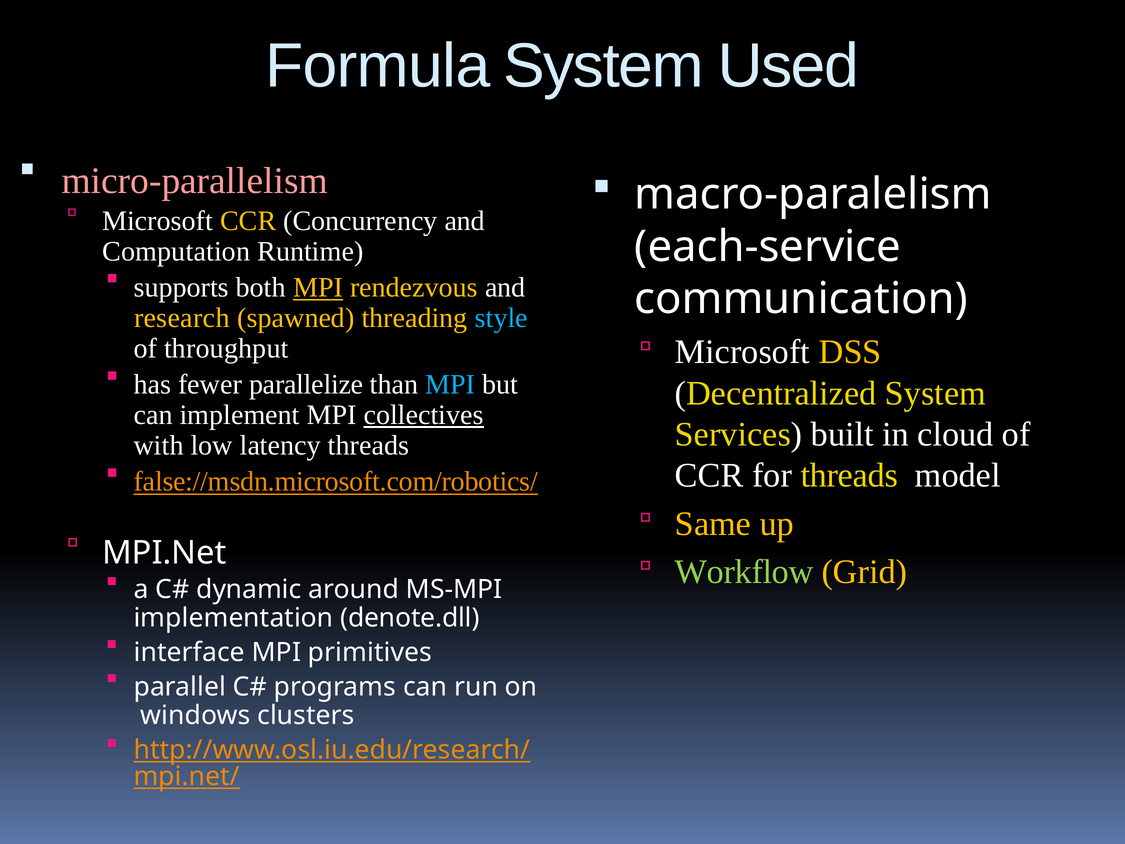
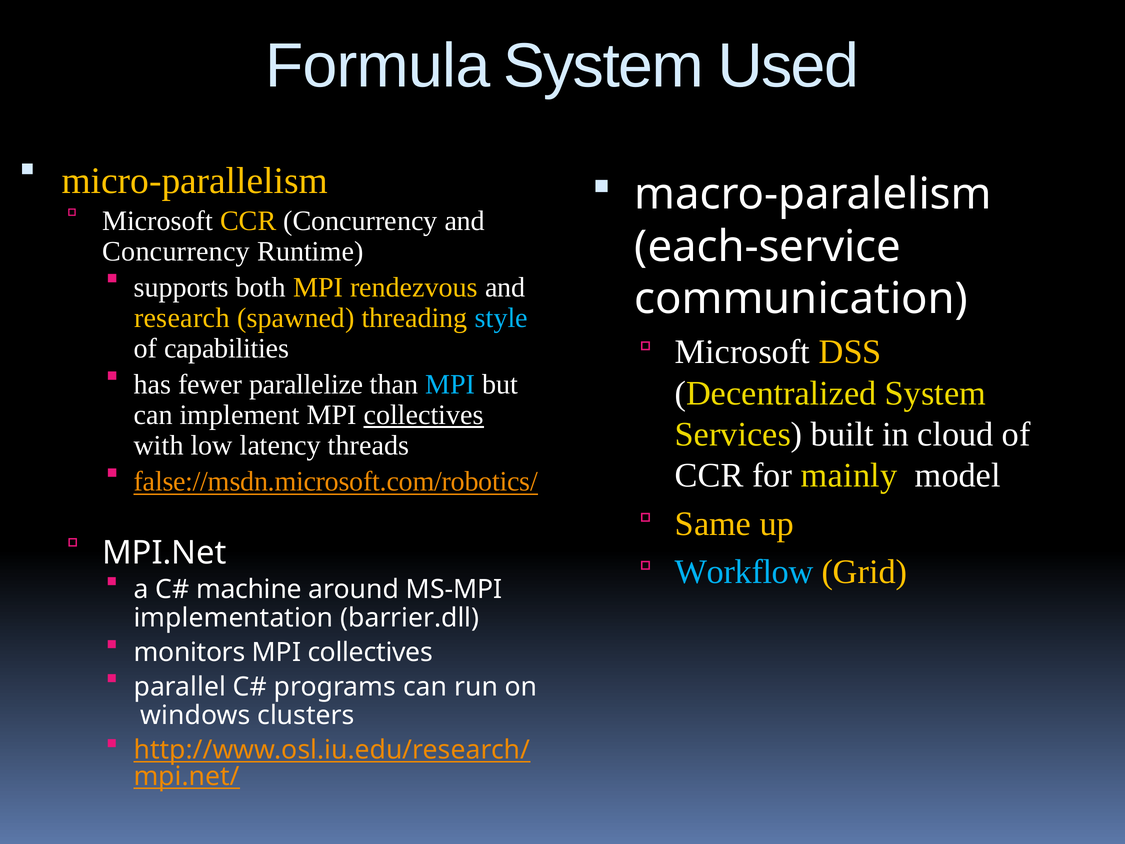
micro-parallelism colour: pink -> yellow (195, 181)
Computation: Computation -> Concurrency (176, 251)
MPI underline: present -> none (318, 287)
throughput: throughput -> capabilities (227, 348)
for threads: threads -> mainly (849, 476)
Workflow colour: light green -> light blue (744, 572)
dynamic: dynamic -> machine (249, 589)
denote.dll: denote.dll -> barrier.dll (410, 618)
interface: interface -> monitors (190, 652)
primitives: primitives -> collectives (370, 652)
